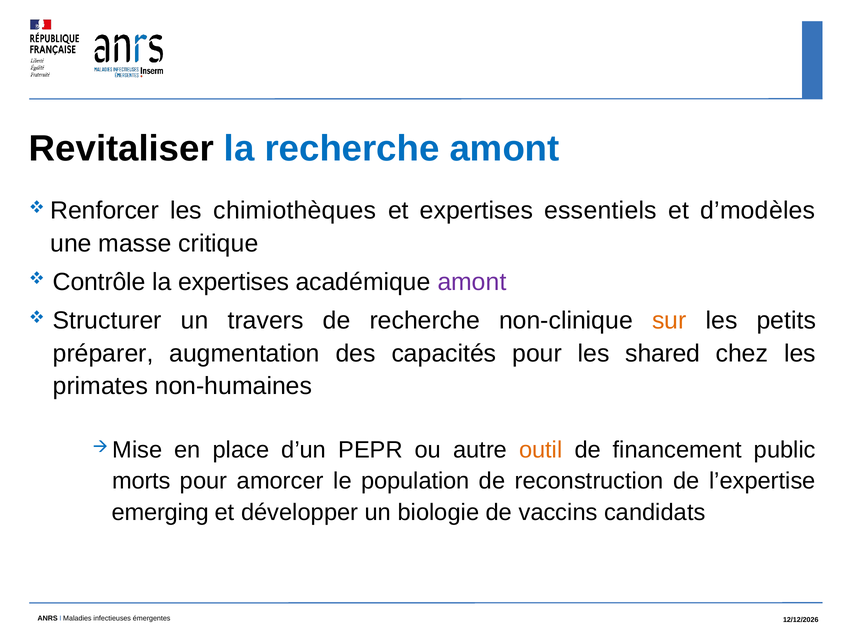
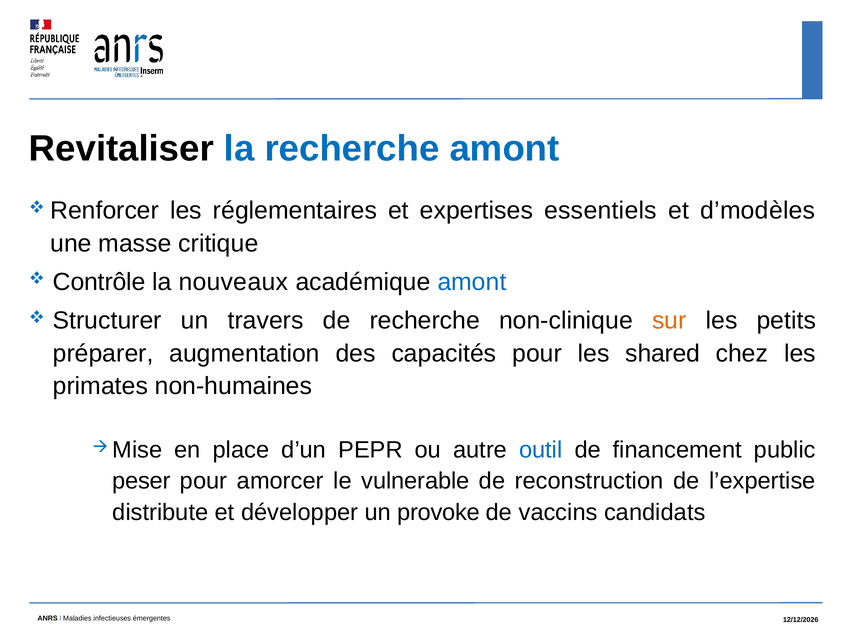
chimiothèques: chimiothèques -> réglementaires (295, 211)
la expertises: expertises -> nouveaux (233, 282)
amont colour: purple -> blue (472, 282)
outil colour: orange -> blue (541, 450)
morts: morts -> peser (141, 481)
population: population -> vulnerable (415, 481)
emerging: emerging -> distribute (160, 513)
biologie: biologie -> provoke (439, 513)
